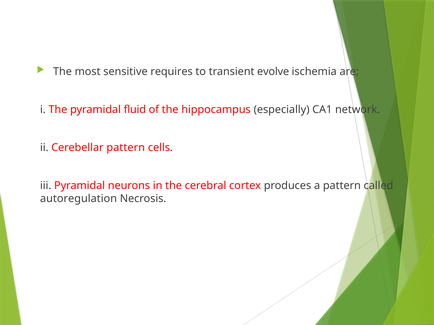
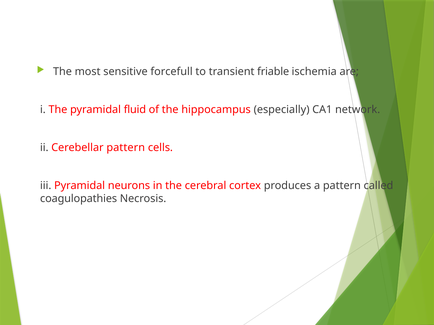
requires: requires -> forcefull (172, 72)
evolve: evolve -> friable (273, 72)
autoregulation: autoregulation -> coagulopathies (79, 199)
